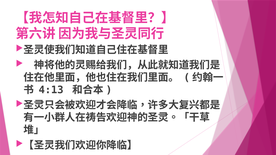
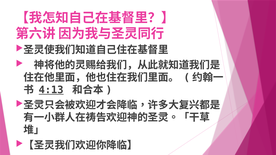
4:13 underline: none -> present (51, 90)
